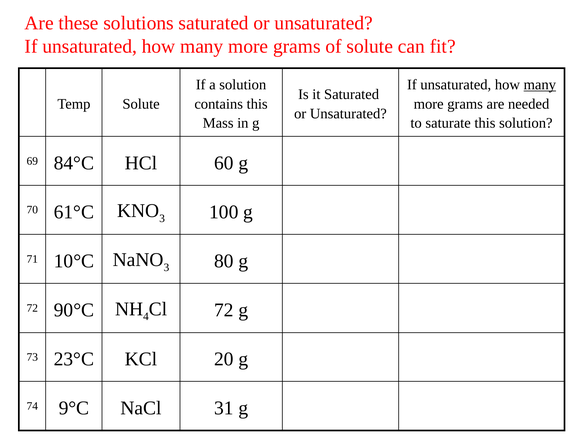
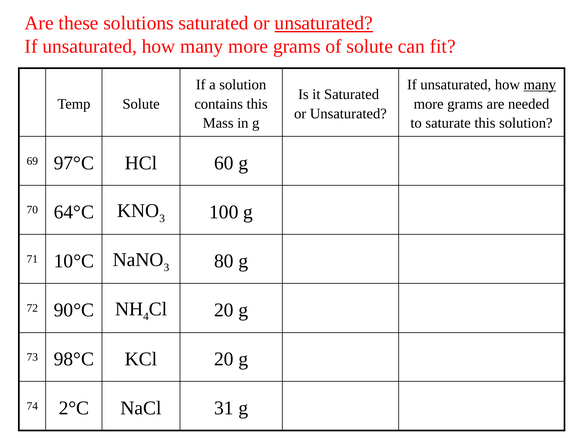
unsaturated underline: none -> present (324, 23)
84°C: 84°C -> 97°C (74, 163)
61°C: 61°C -> 64°C (74, 212)
72: 72 -> 20 (224, 310)
23°C: 23°C -> 98°C (74, 359)
9°C: 9°C -> 2°C (74, 408)
